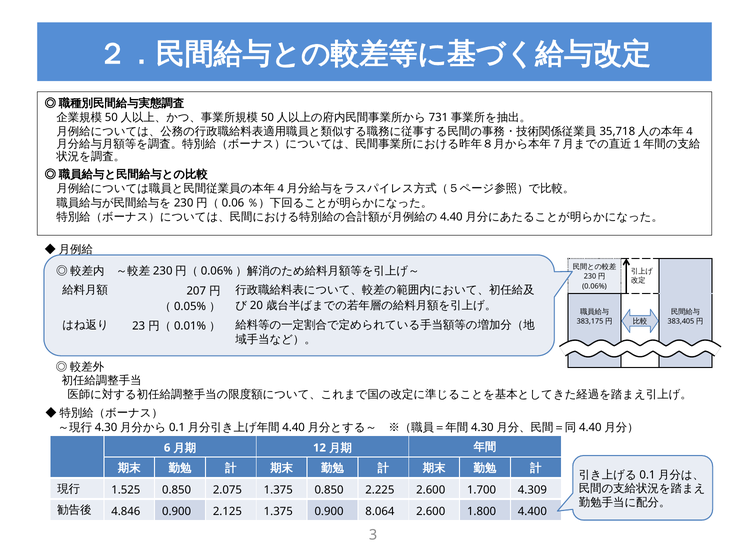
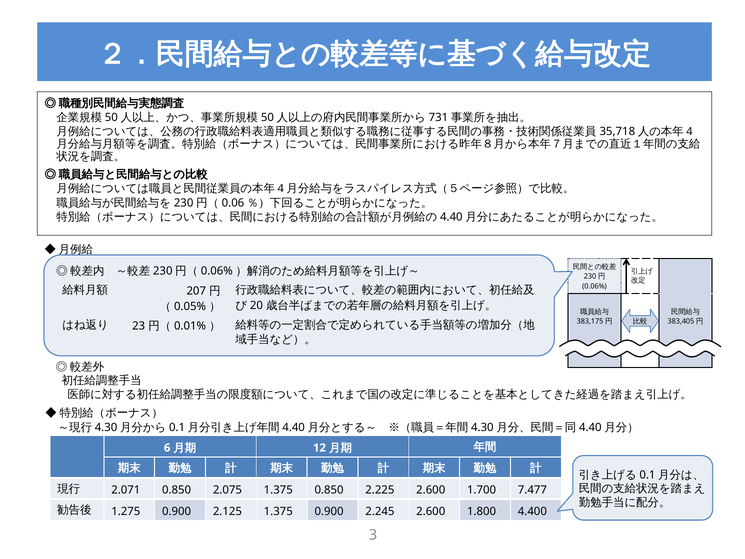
1.525: 1.525 -> 2.071 (126, 490)
4.309: 4.309 -> 7.477 (532, 490)
4.846: 4.846 -> 1.275 (126, 511)
8.064: 8.064 -> 2.245 (380, 511)
